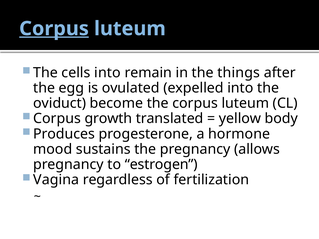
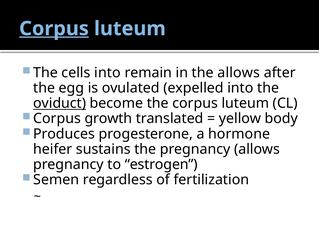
the things: things -> allows (239, 73)
oviduct underline: none -> present (60, 103)
mood: mood -> heifer (53, 149)
Vagina: Vagina -> Semen (56, 180)
